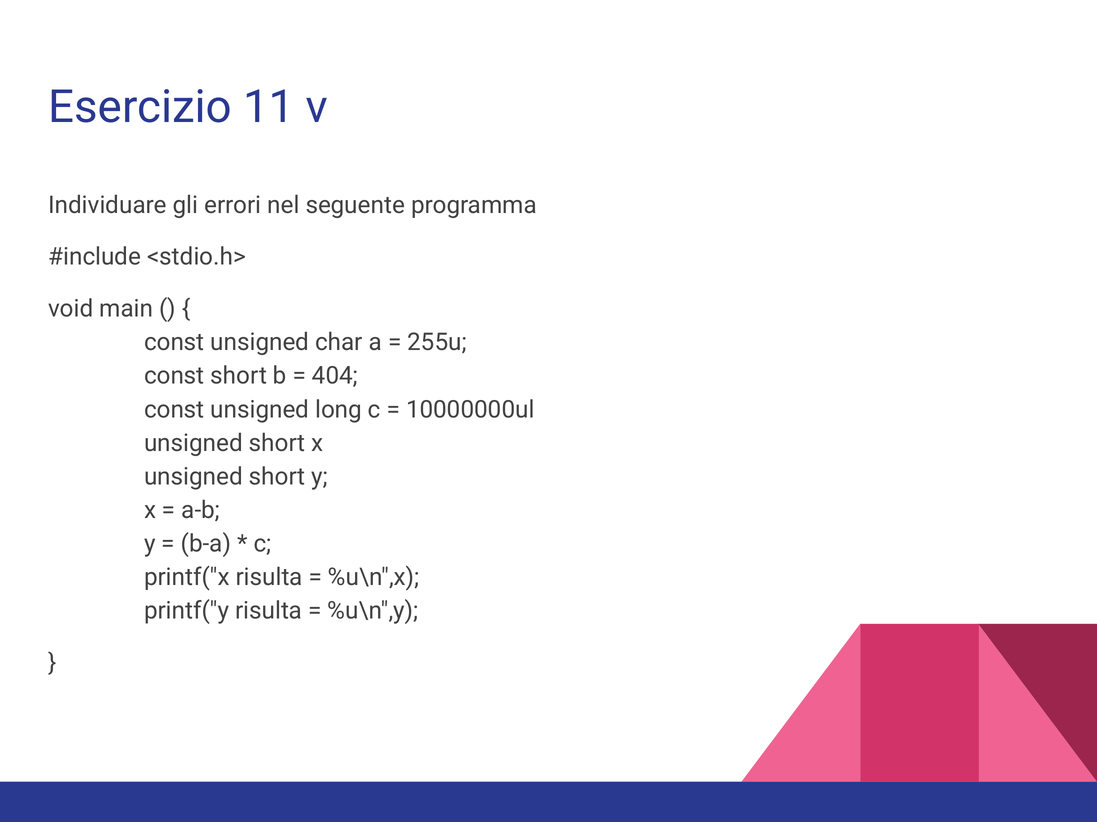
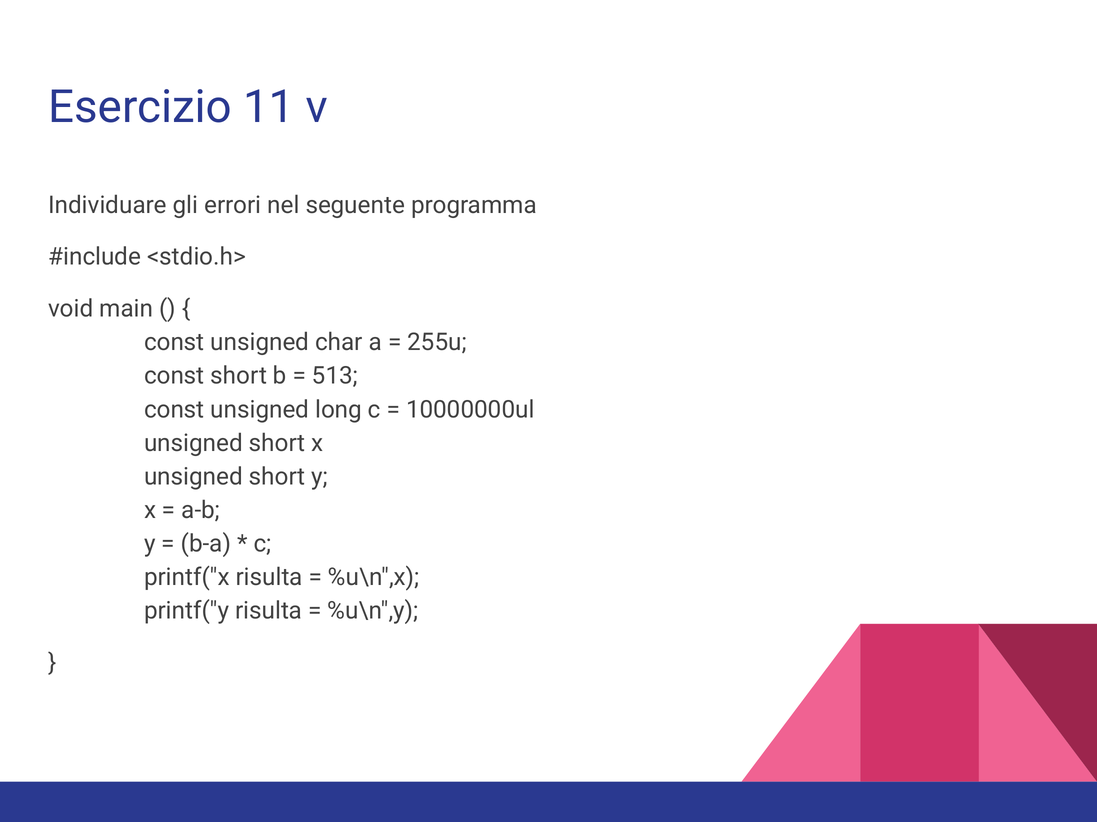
404: 404 -> 513 (335, 376)
